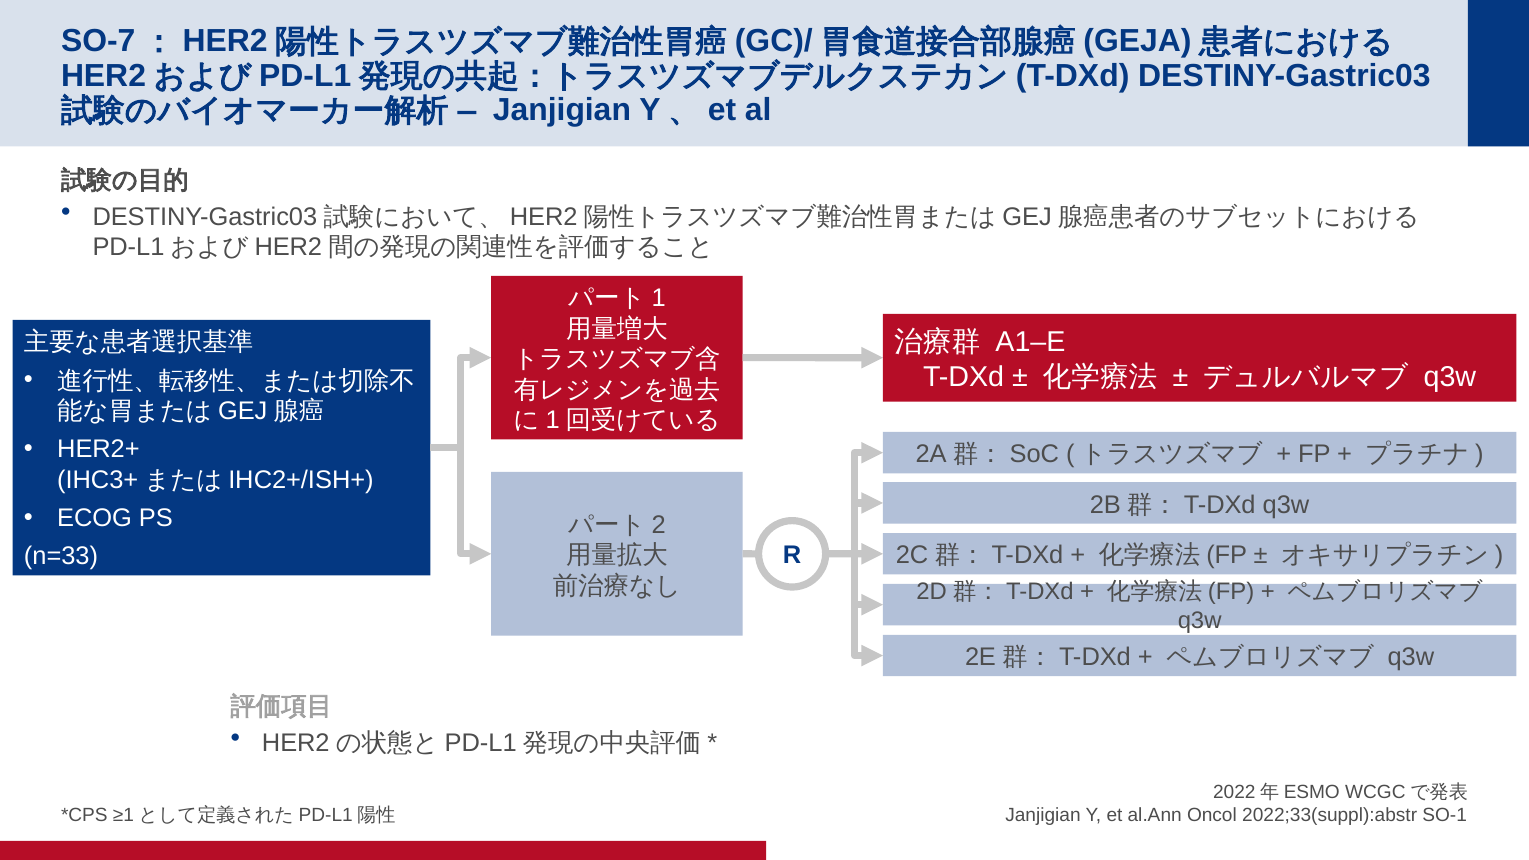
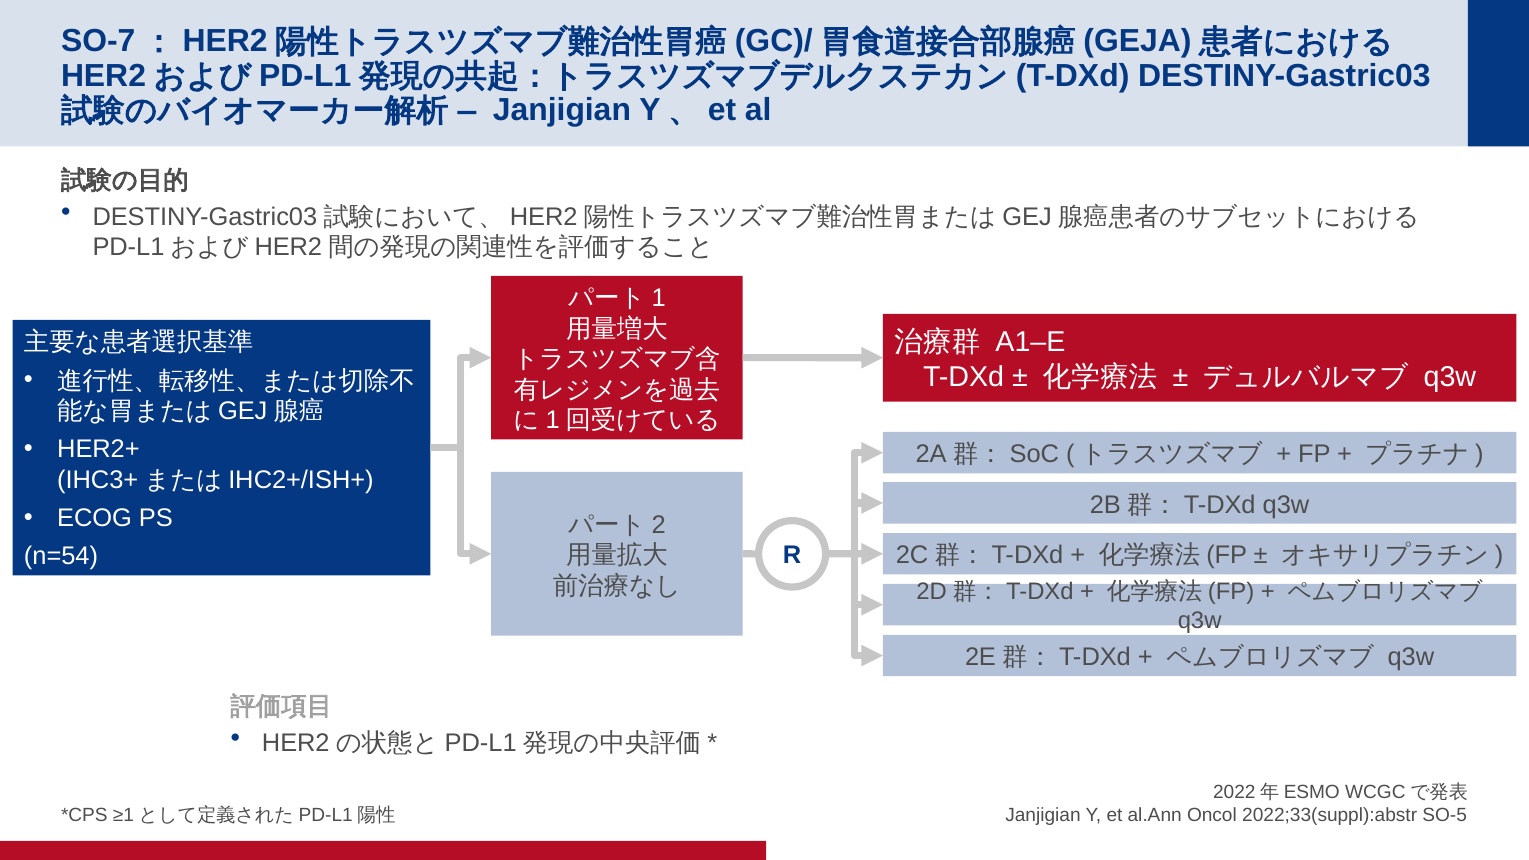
n=33: n=33 -> n=54 (61, 556)
SO-1: SO-1 -> SO-5 (1445, 815)
